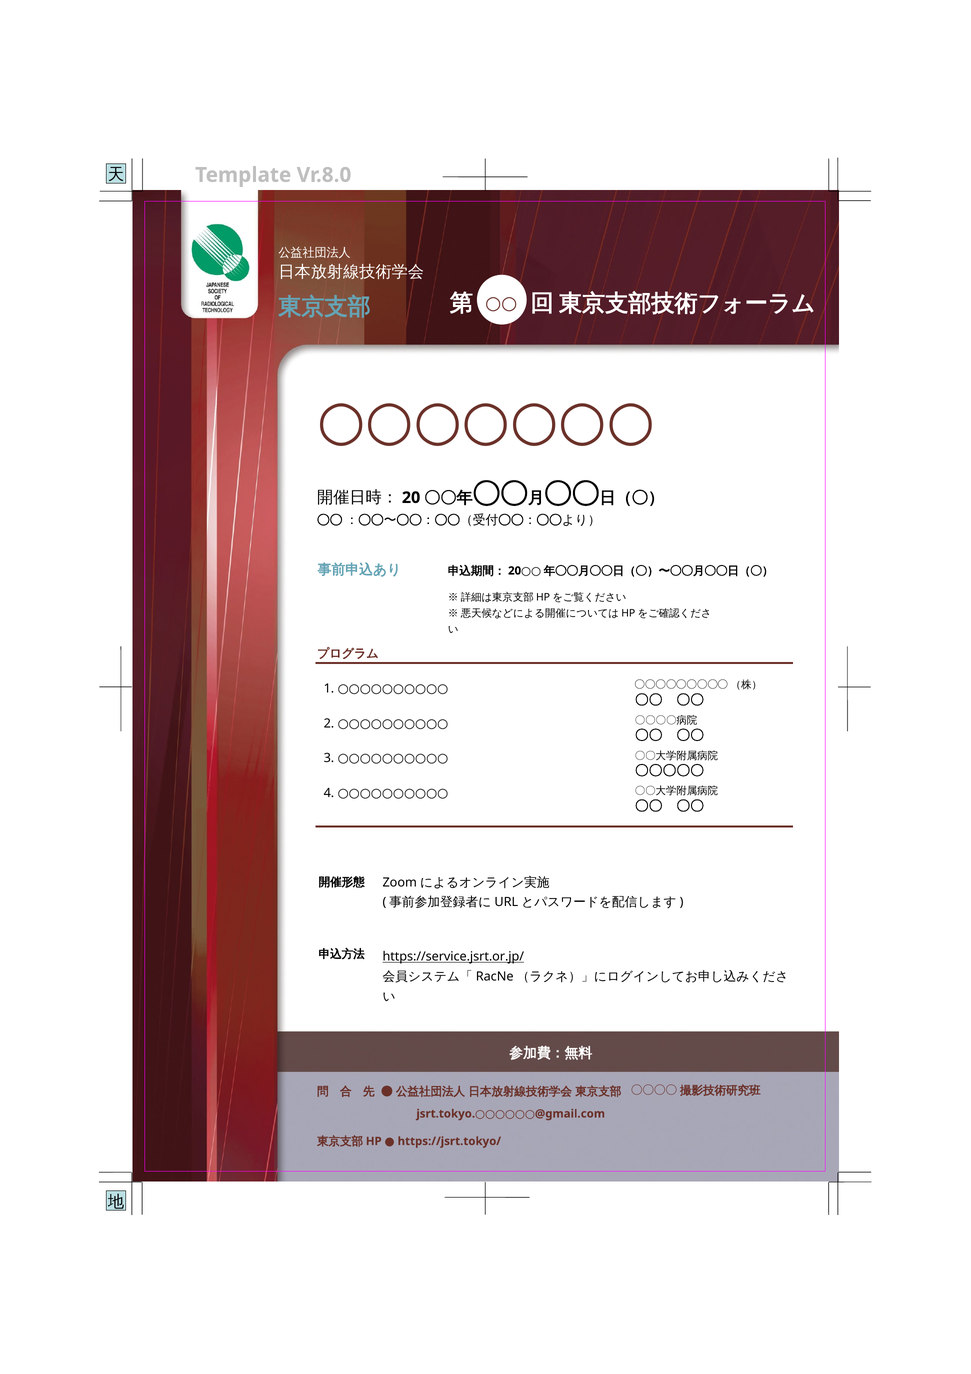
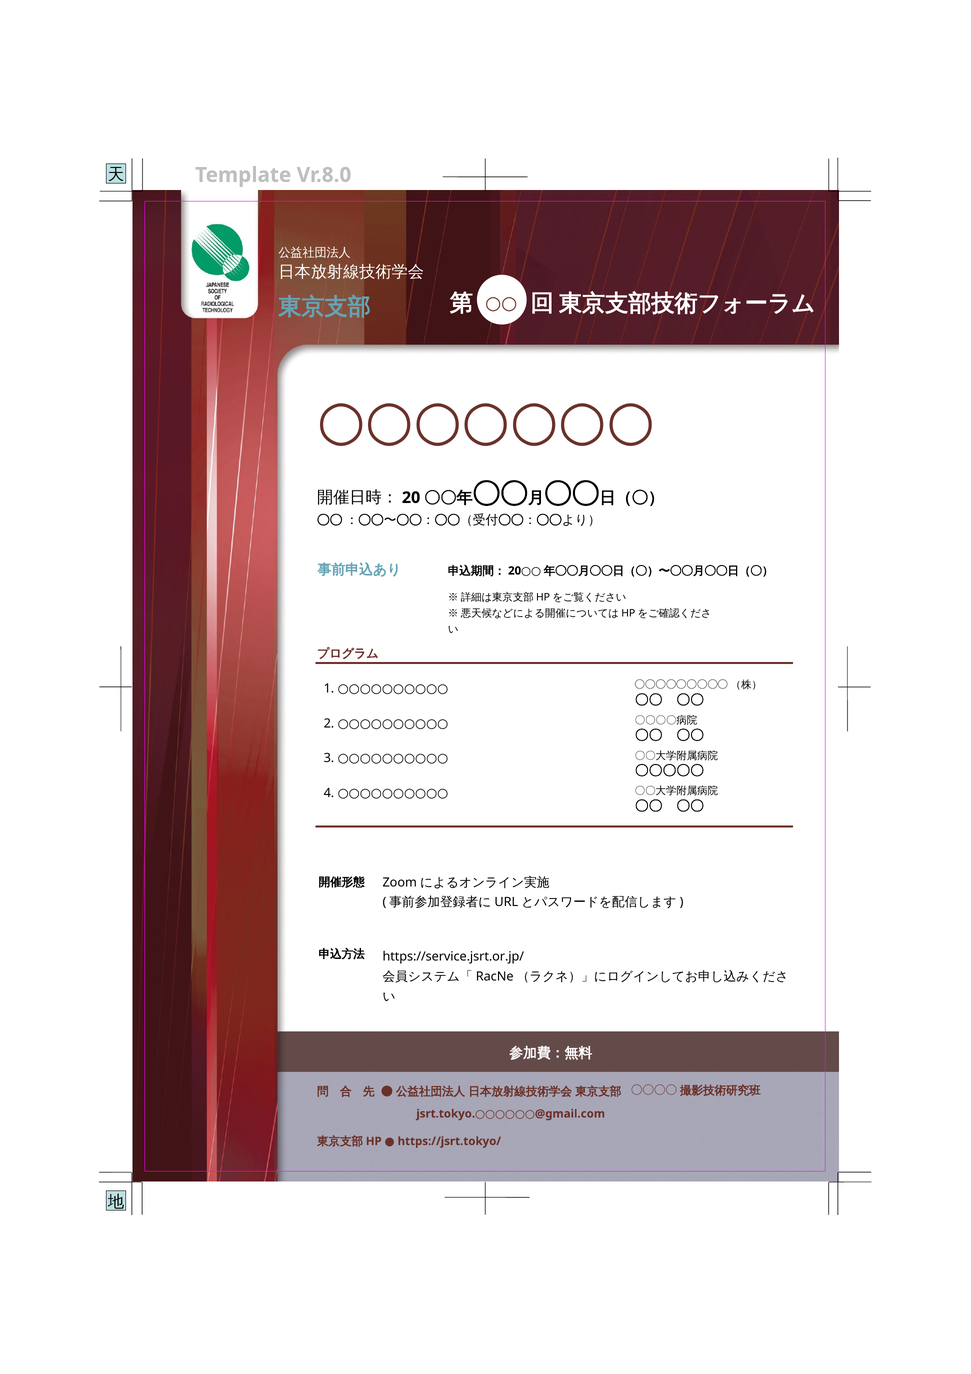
https://service.jsrt.or.jp/ underline: present -> none (453, 956)
